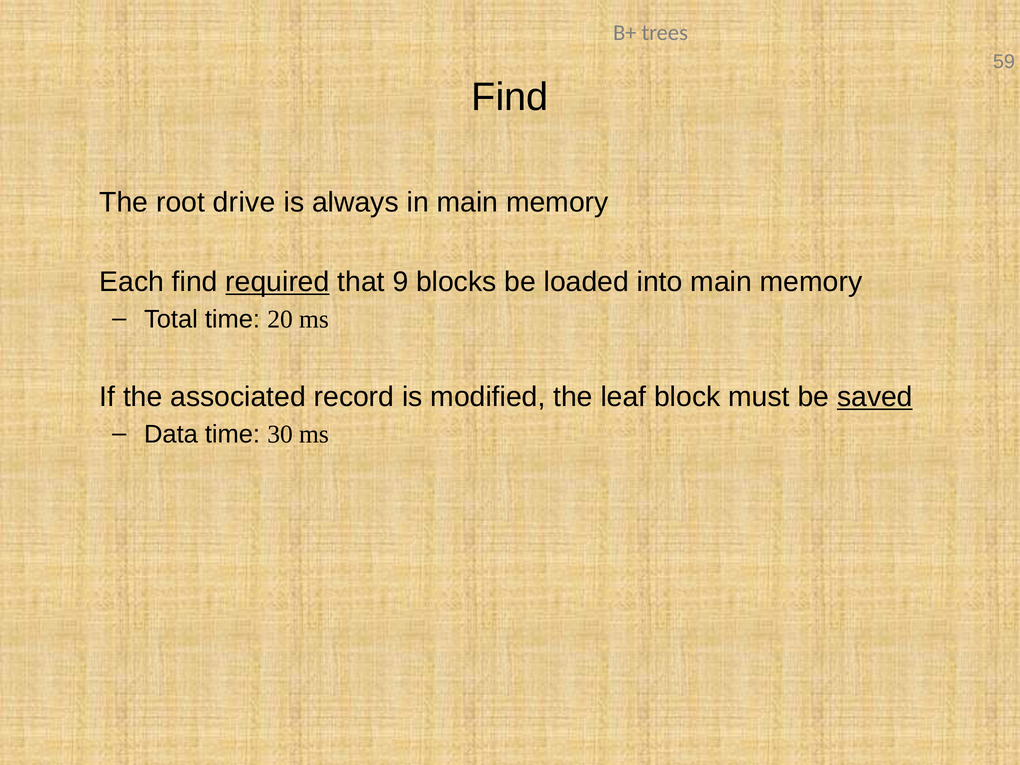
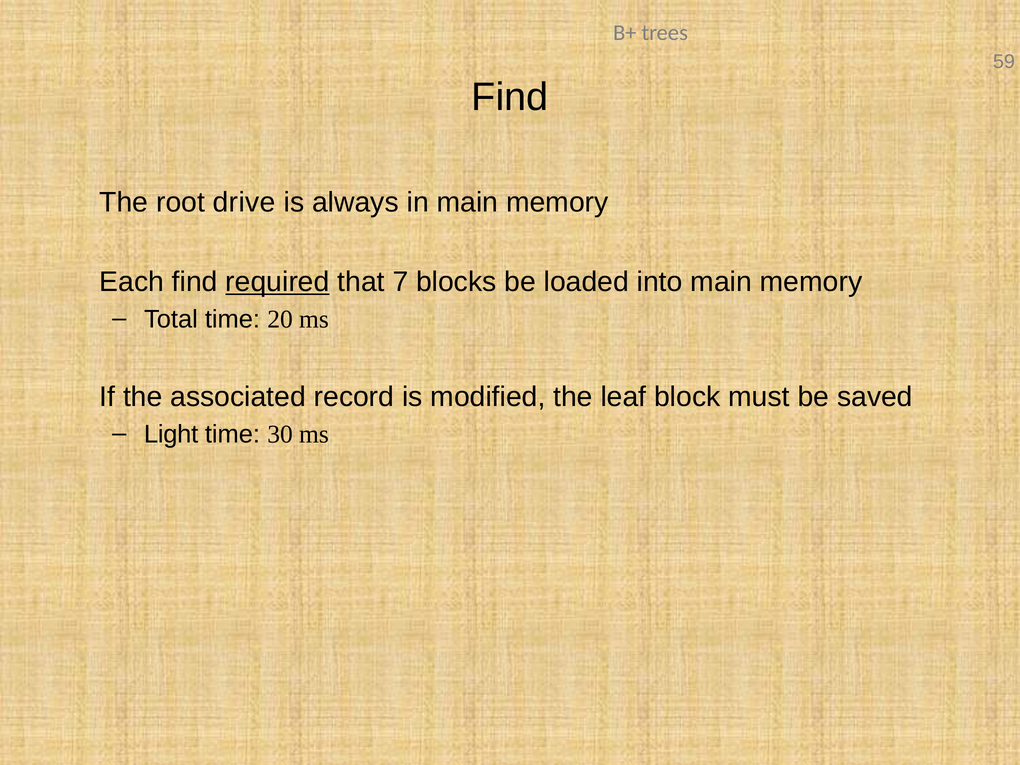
9: 9 -> 7 (400, 282)
saved underline: present -> none (875, 397)
Data: Data -> Light (171, 434)
